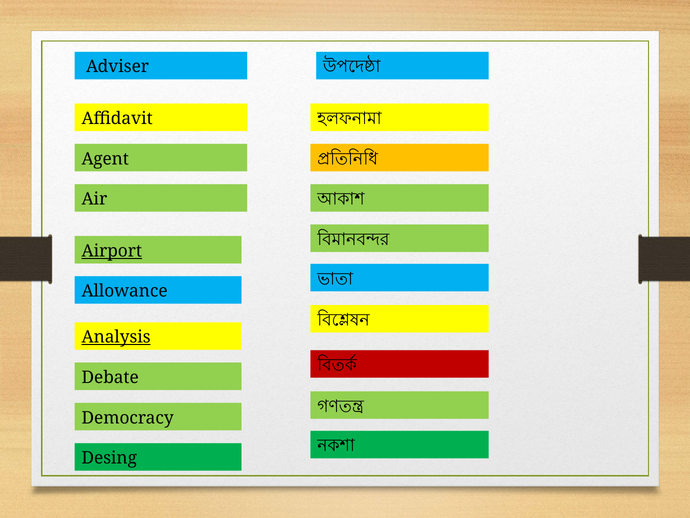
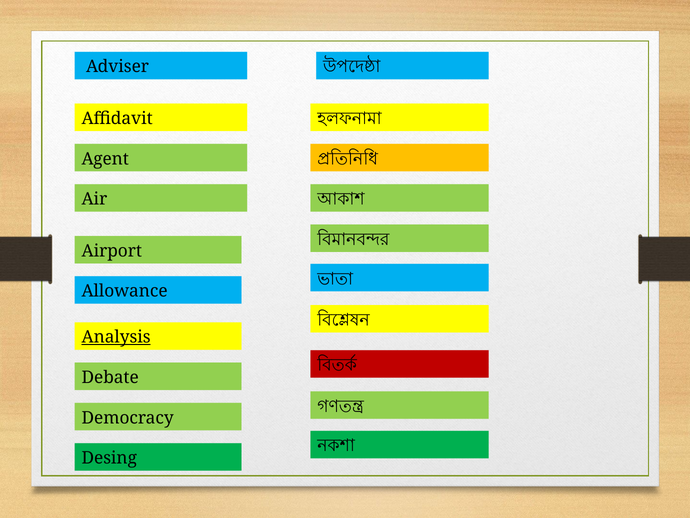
Airport underline: present -> none (112, 251)
